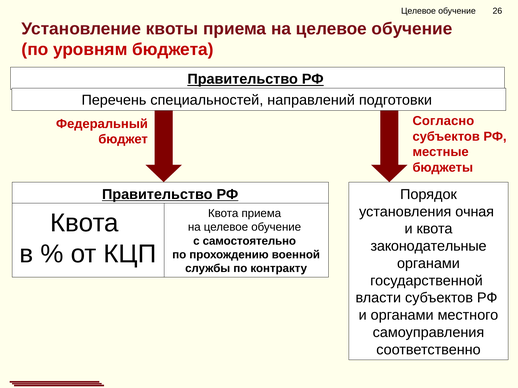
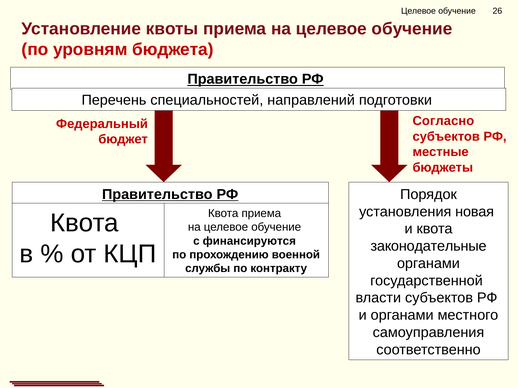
очная: очная -> новая (475, 212)
самостоятельно: самостоятельно -> финансируются (249, 241)
